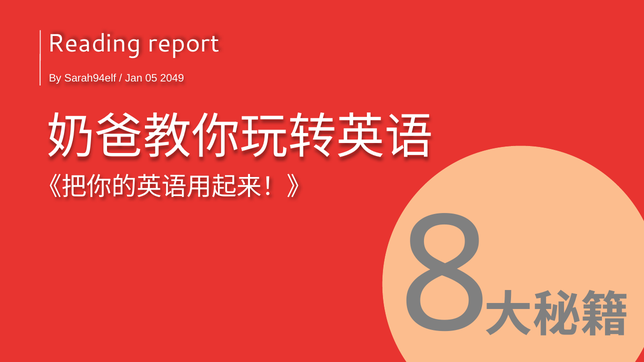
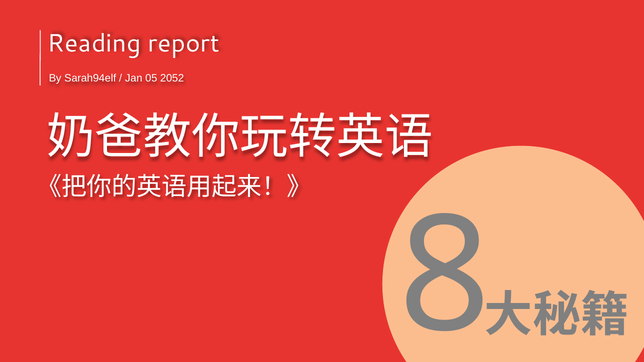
2049: 2049 -> 2052 (172, 78)
